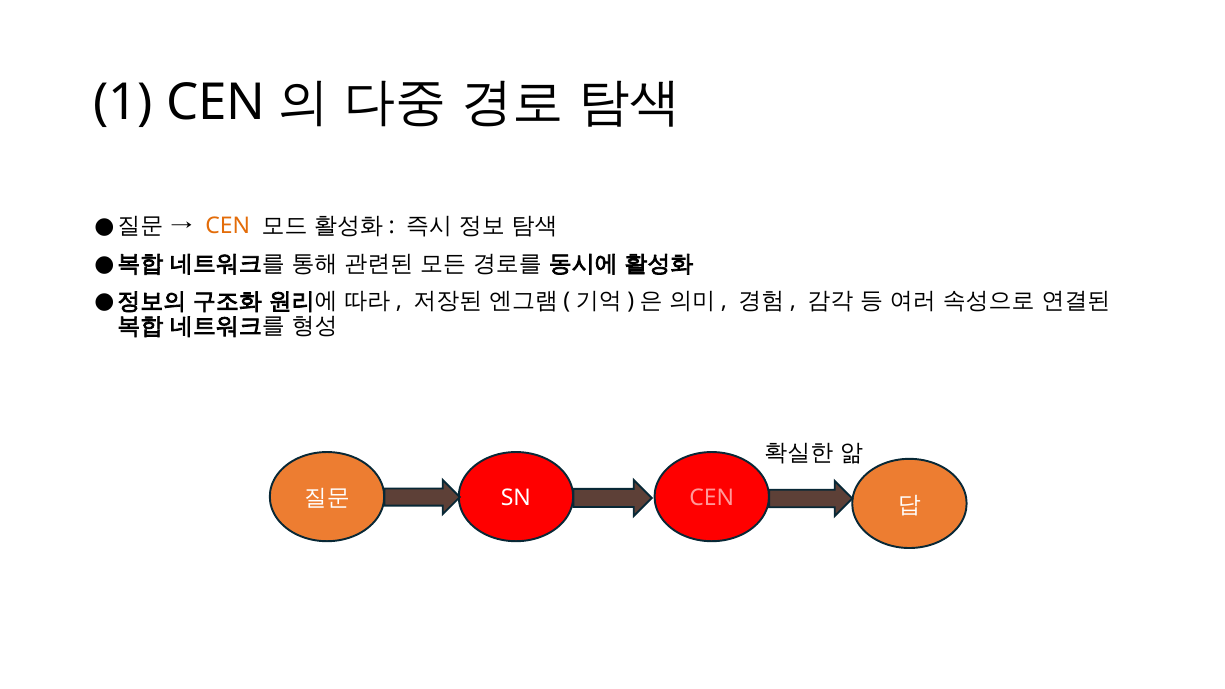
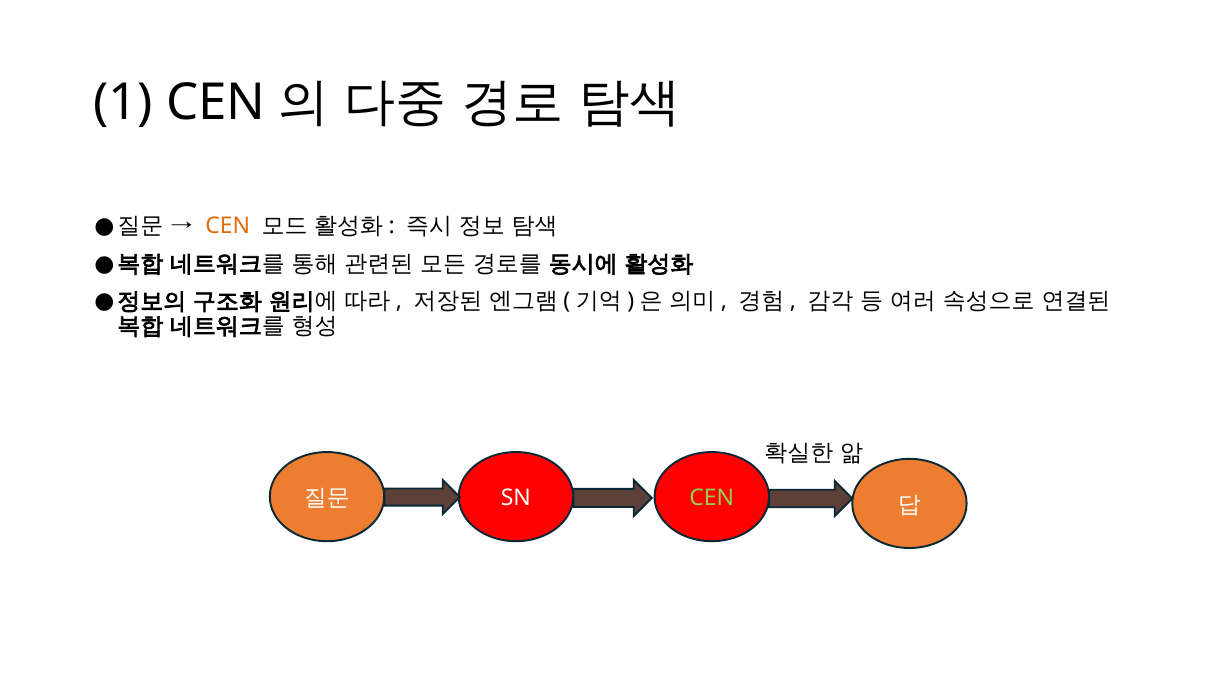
CEN colour: pink -> light green (712, 498)
